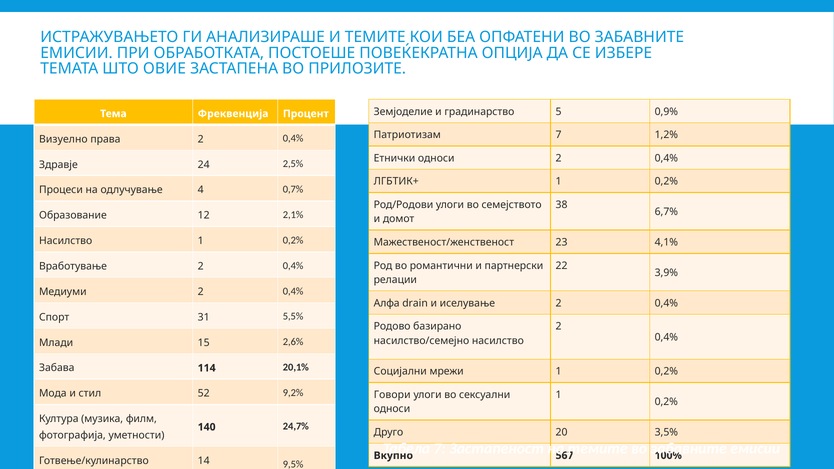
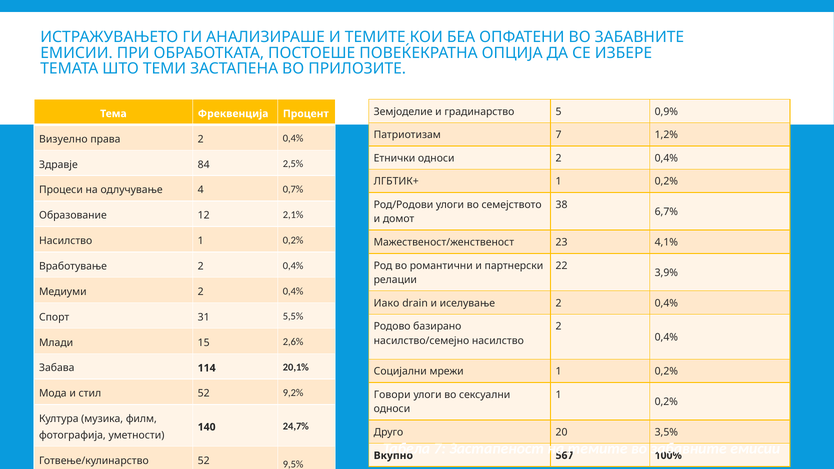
ОВИЕ: ОВИЕ -> ТЕМИ (165, 69)
24: 24 -> 84 (204, 165)
Алфа: Алфа -> Иако (387, 303)
Готвење/кулинарство 14: 14 -> 52 (204, 461)
